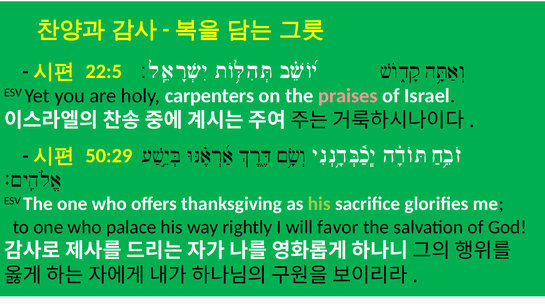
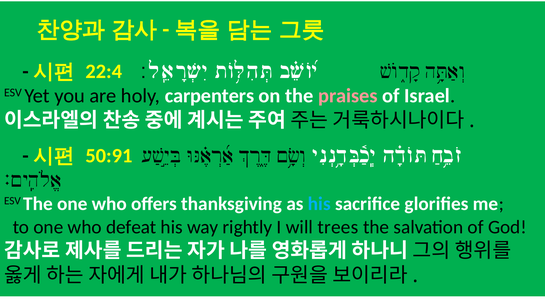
22:5: 22:5 -> 22:4 (104, 72)
50:29: 50:29 -> 50:91 (109, 156)
his colour: light green -> light blue (319, 204)
palace: palace -> defeat (131, 227)
favor: favor -> trees (338, 227)
